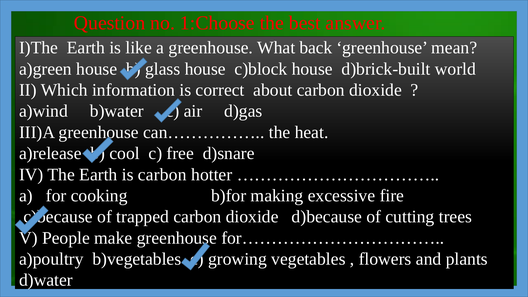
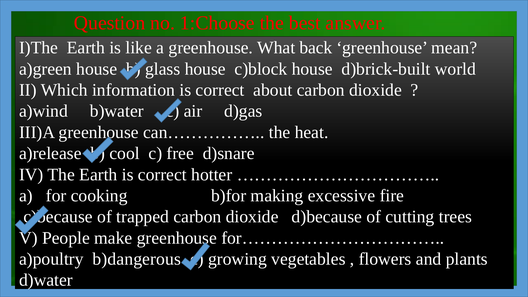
Earth is carbon: carbon -> correct (162, 175)
b)vegetables: b)vegetables -> b)dangerous (137, 259)
